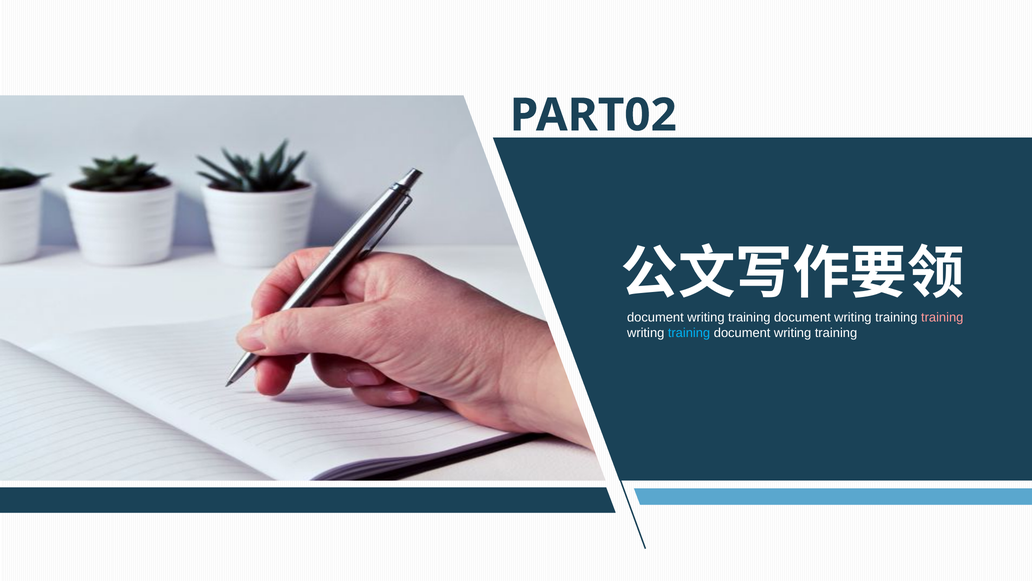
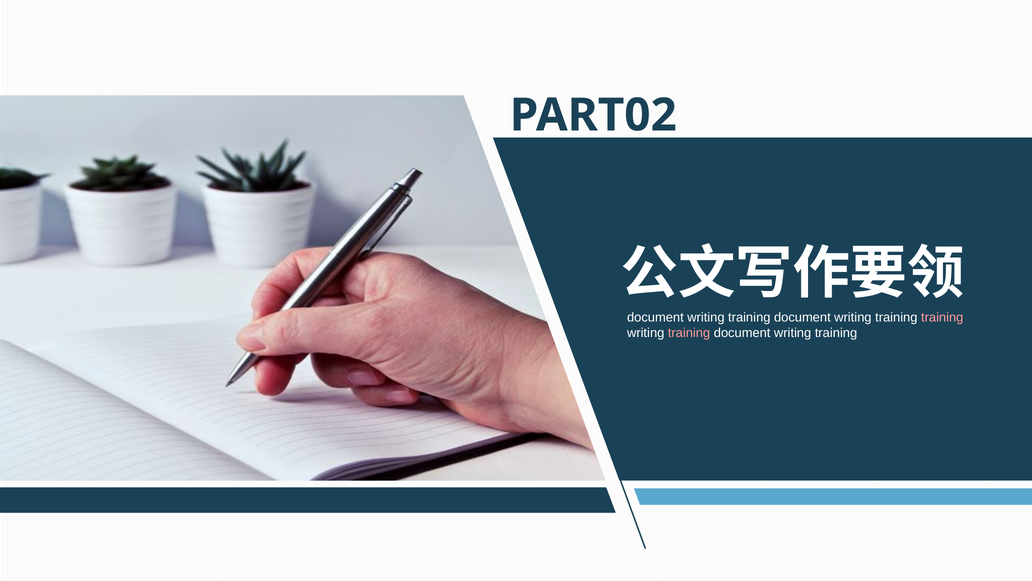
training colour: light blue -> pink (689, 333)
